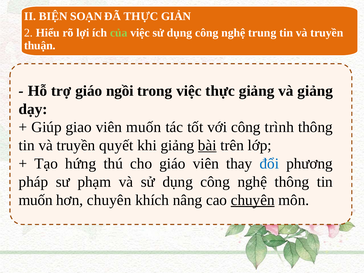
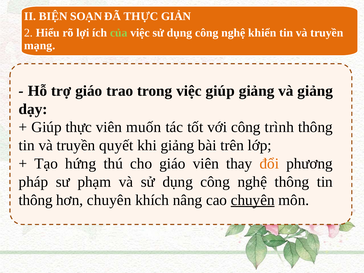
trung: trung -> khiển (262, 33)
thuận: thuận -> mạng (40, 45)
ngồi: ngồi -> trao (120, 91)
việc thực: thực -> giúp (220, 91)
Giúp giao: giao -> thực (79, 127)
bài underline: present -> none (207, 145)
đổi colour: blue -> orange (269, 164)
muốn: muốn -> thông (36, 200)
